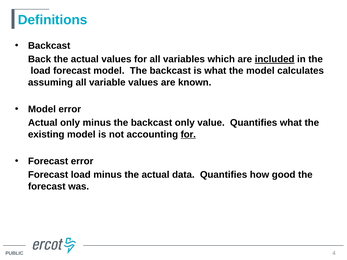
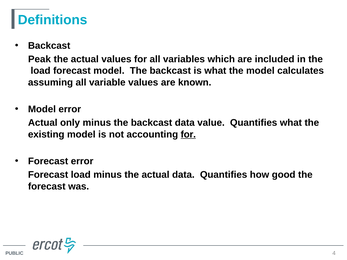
Back: Back -> Peak (39, 59)
included underline: present -> none (275, 59)
backcast only: only -> data (185, 123)
